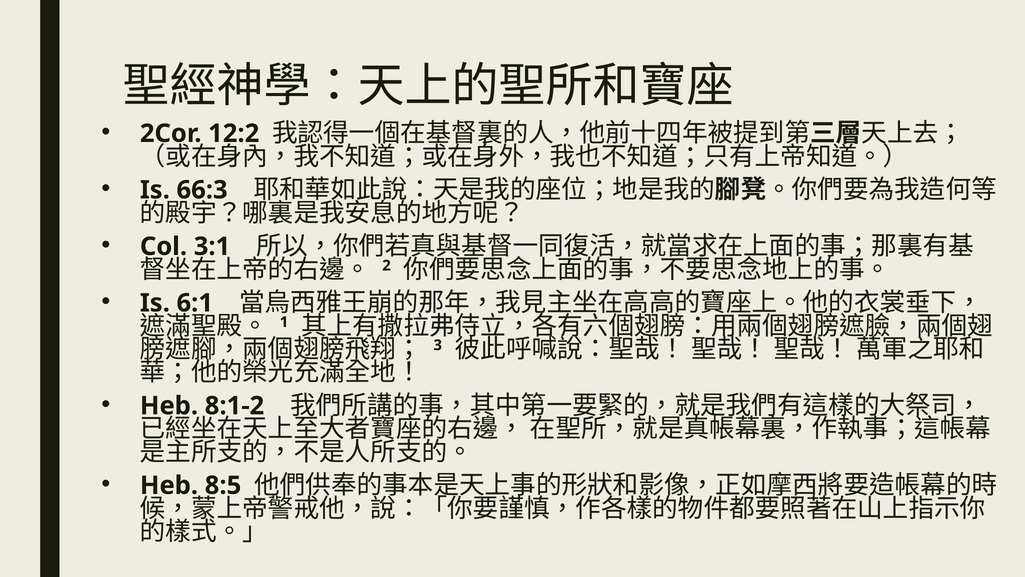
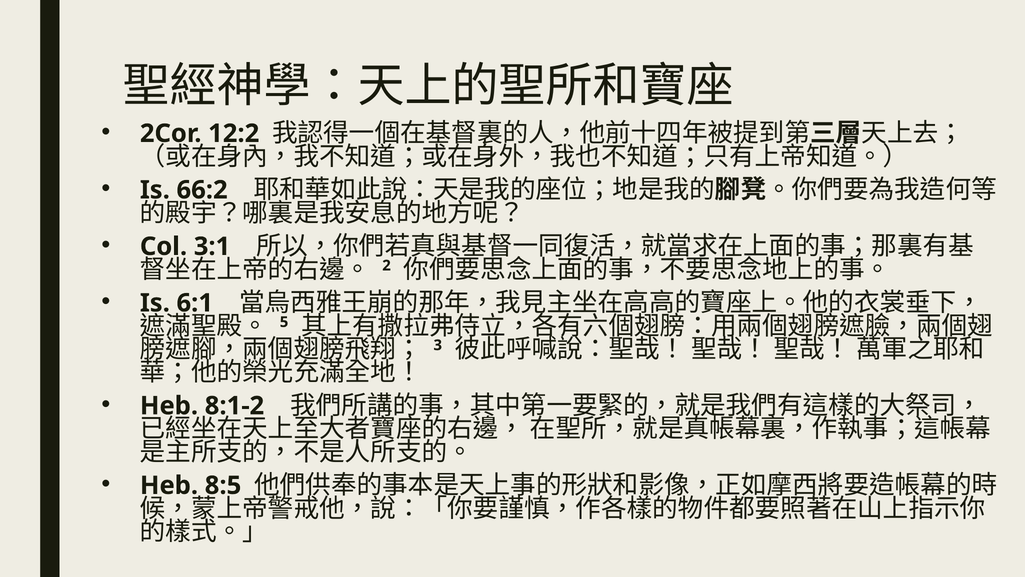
66:3: 66:3 -> 66:2 (202, 190)
1: 1 -> 5 (284, 322)
